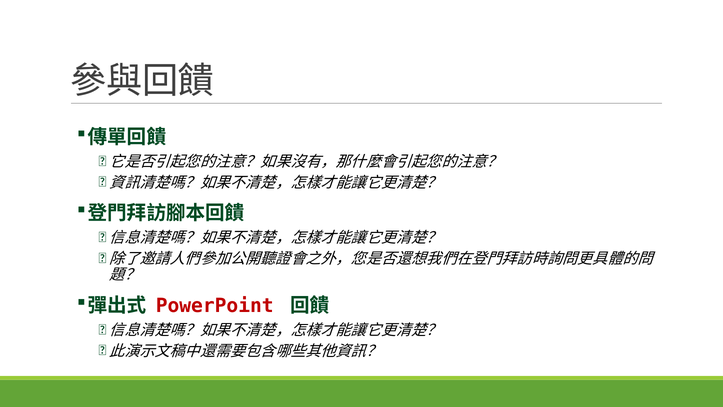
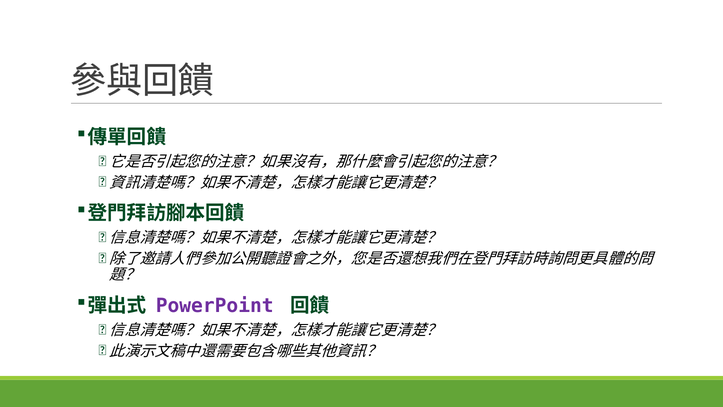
PowerPoint colour: red -> purple (215, 306)
